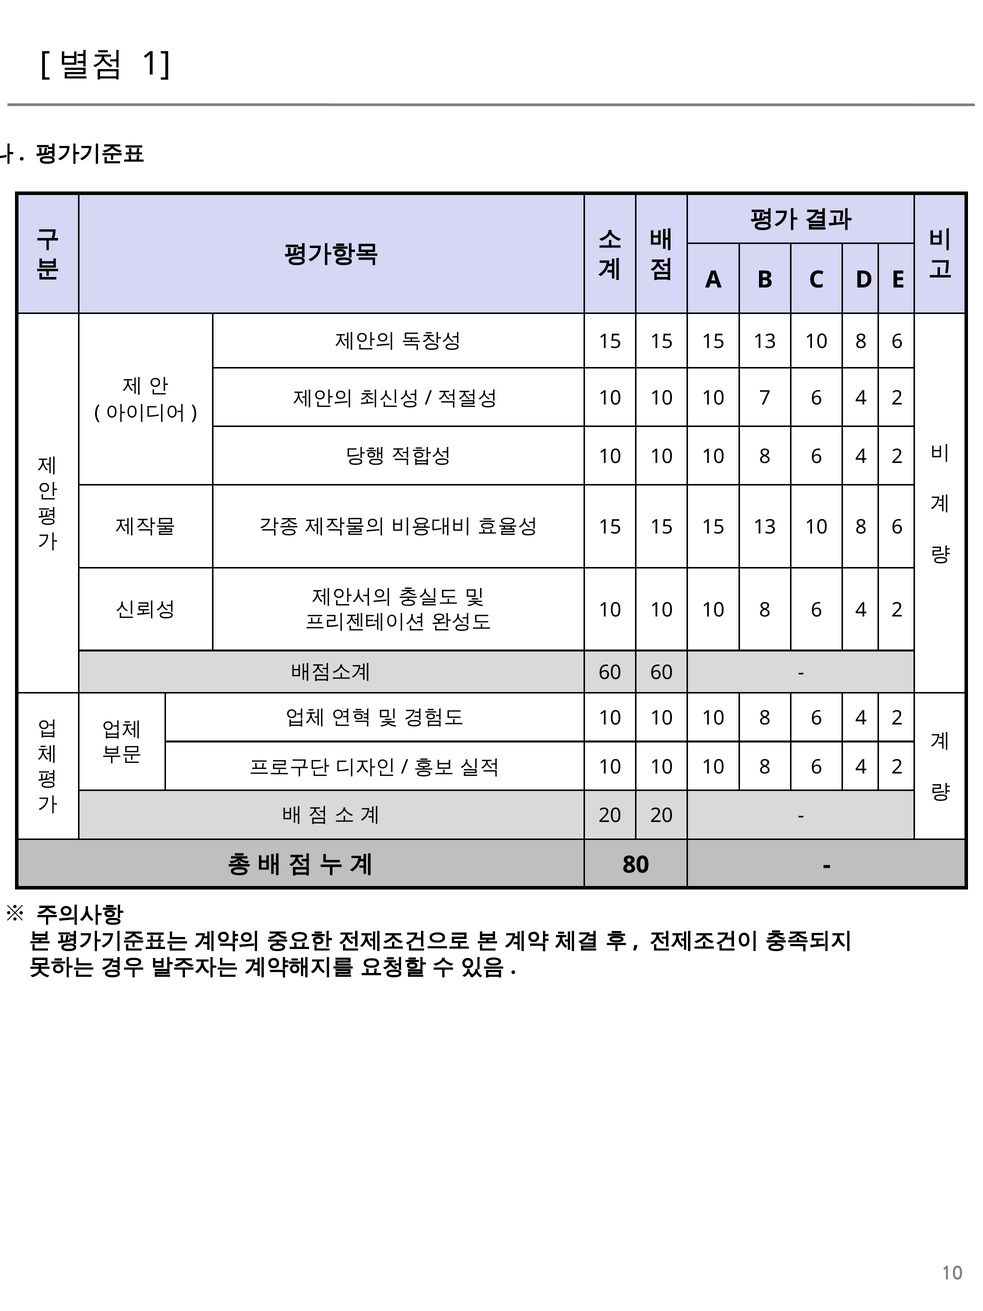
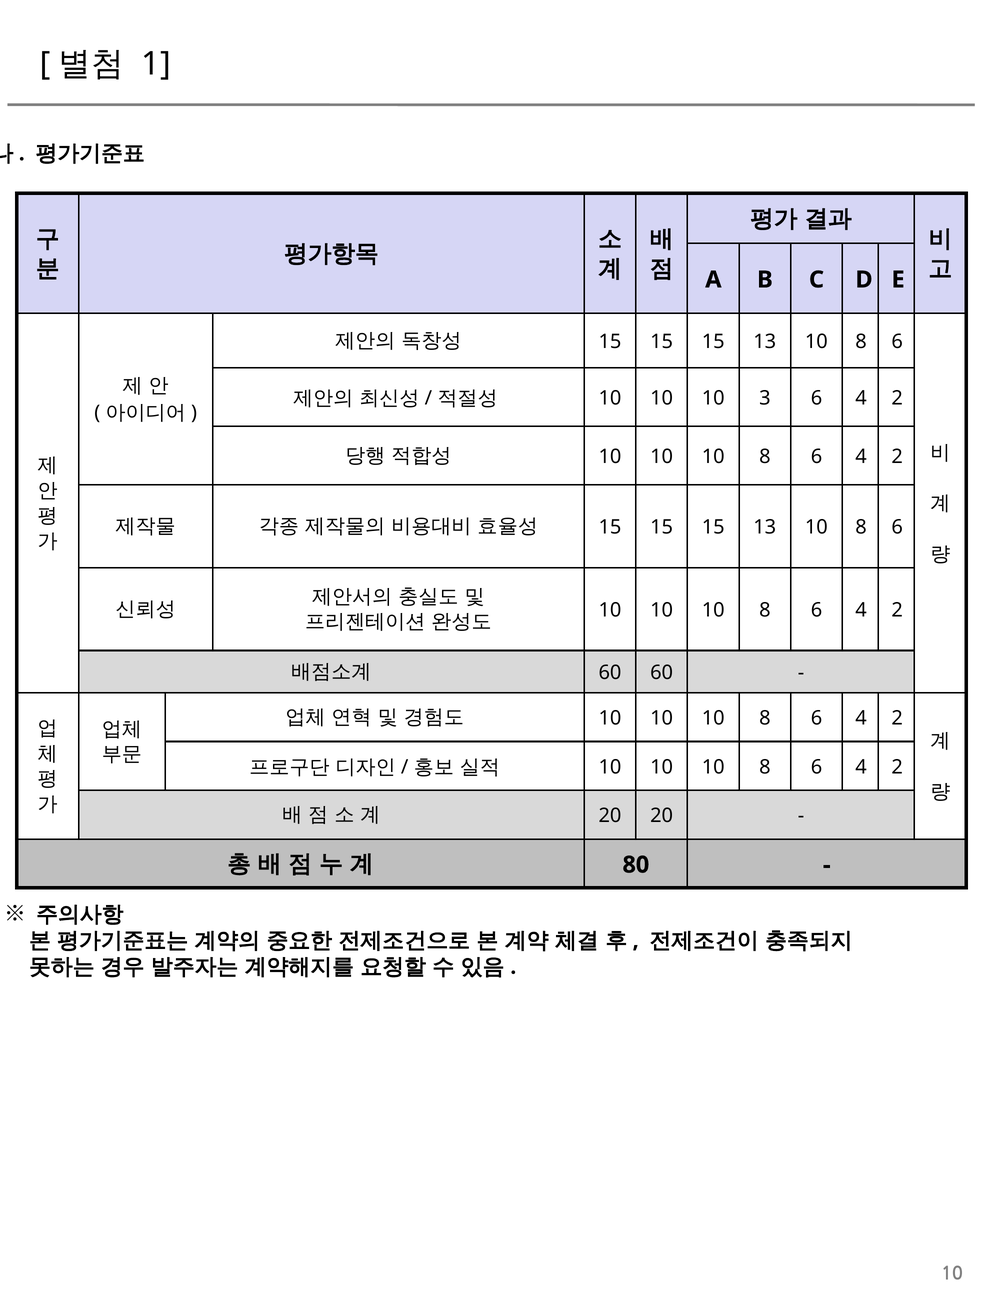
7: 7 -> 3 (765, 398)
